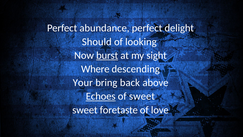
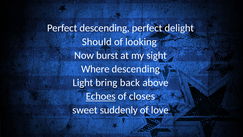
Perfect abundance: abundance -> descending (105, 28)
burst underline: present -> none (107, 55)
Your: Your -> Light (83, 82)
of sweet: sweet -> closes (142, 96)
foretaste: foretaste -> suddenly (119, 110)
